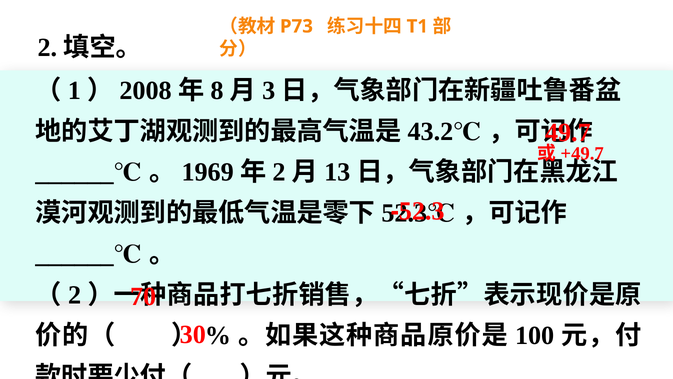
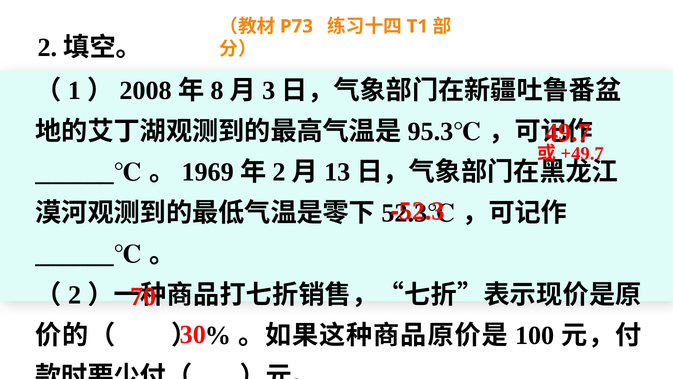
43.2: 43.2 -> 95.3 (430, 131)
